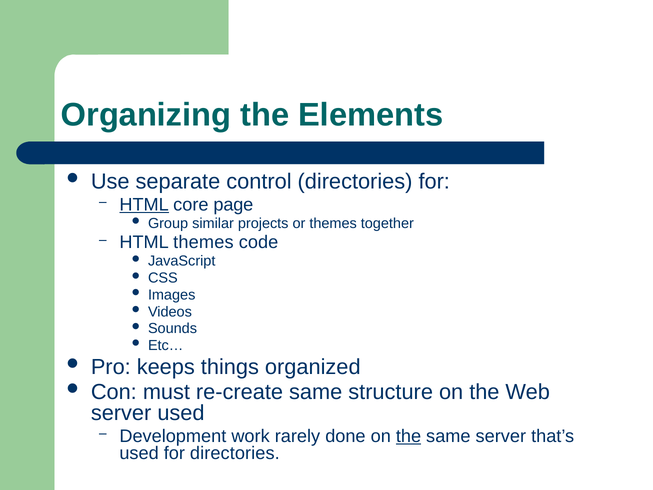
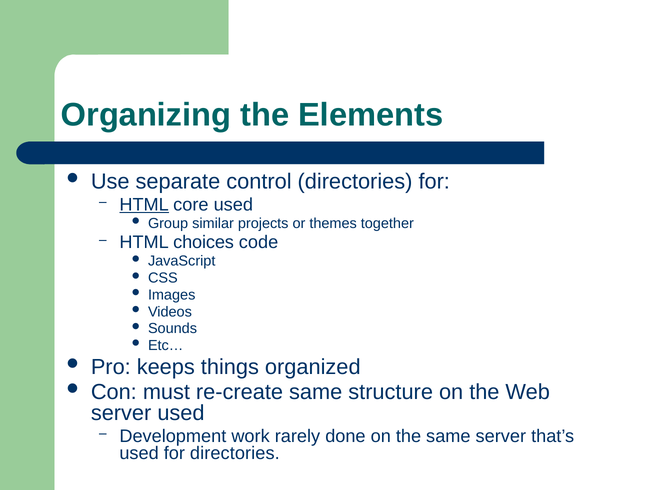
core page: page -> used (233, 204)
HTML themes: themes -> choices (204, 242)
the underline: present -> none (409, 436)
